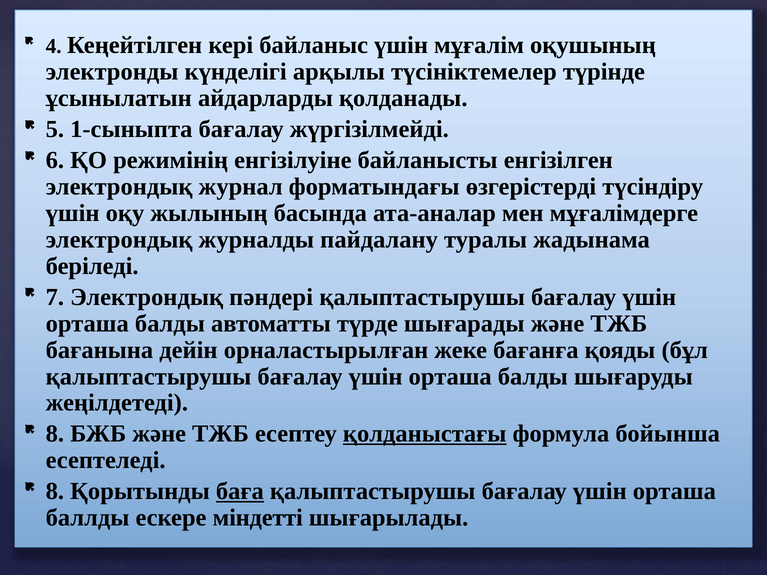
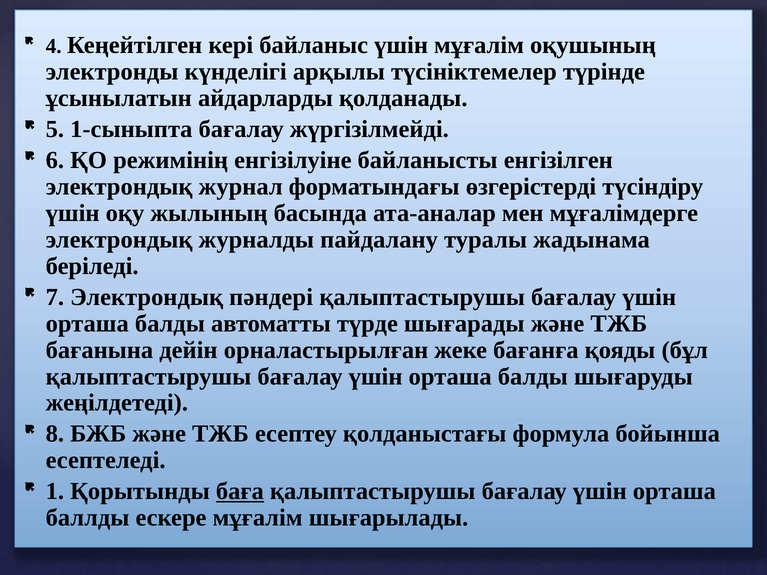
қолданыстағы underline: present -> none (425, 434)
8: 8 -> 1 (55, 492)
ескере міндетті: міндетті -> мұғалім (258, 518)
